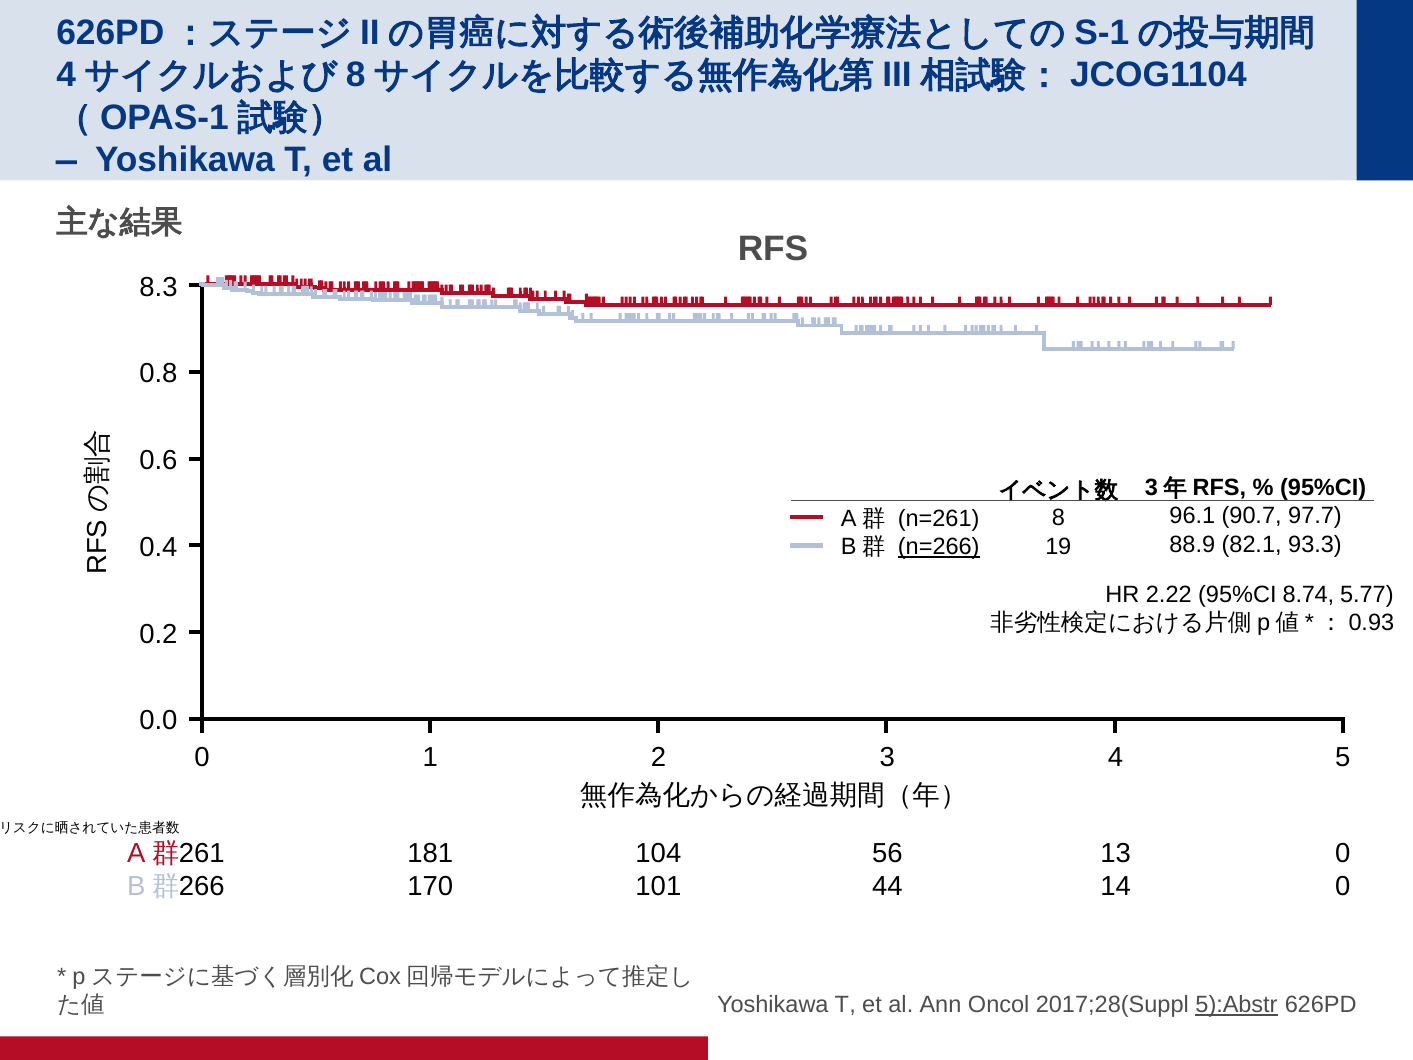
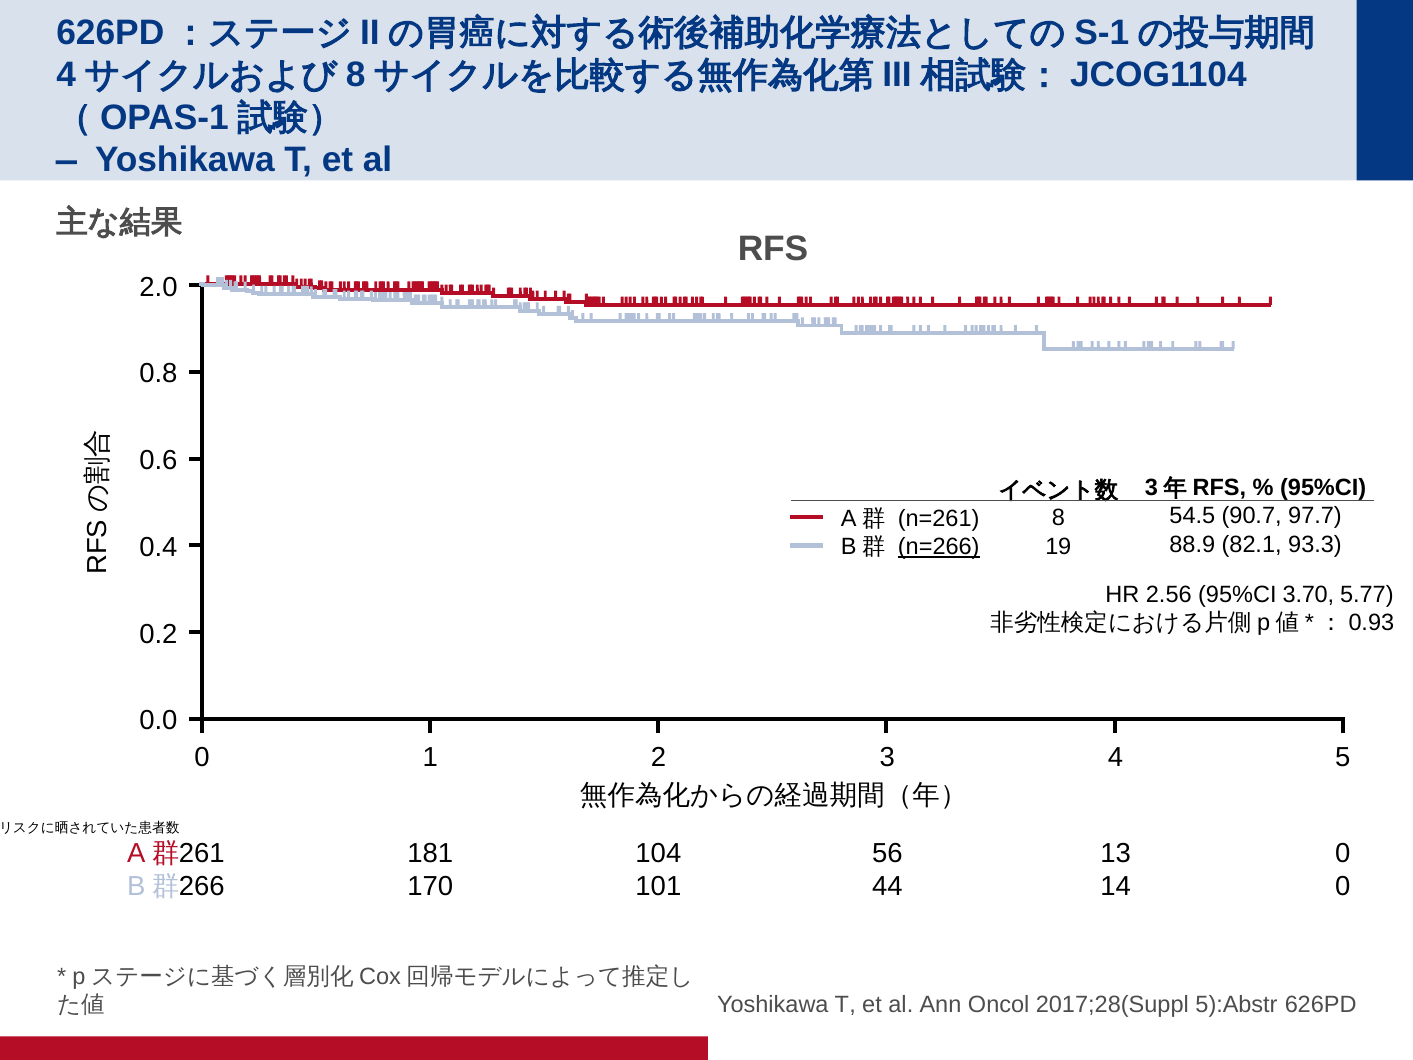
8.3: 8.3 -> 2.0 (158, 287)
96.1: 96.1 -> 54.5 (1192, 516)
2.22: 2.22 -> 2.56 (1169, 594)
8.74: 8.74 -> 3.70 (1308, 594)
5):Abstr underline: present -> none (1237, 1005)
